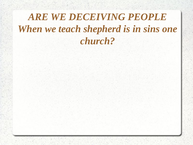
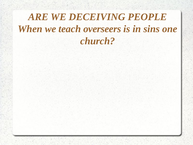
shepherd: shepherd -> overseers (102, 29)
